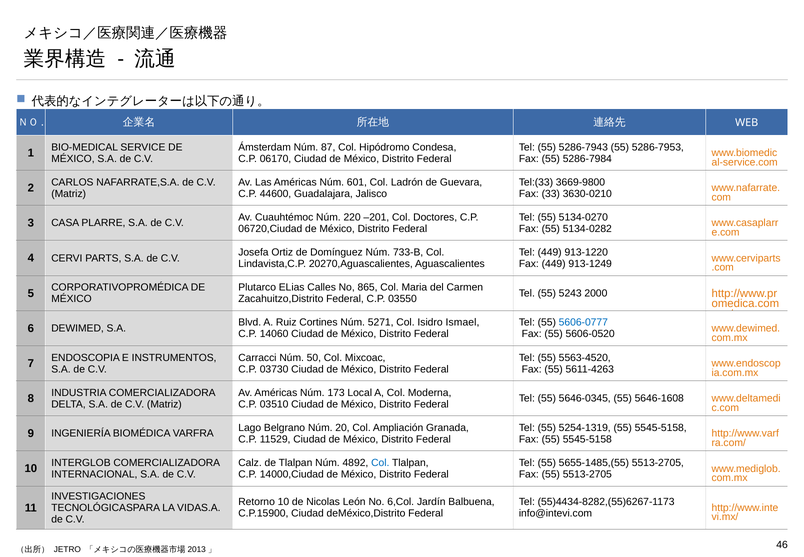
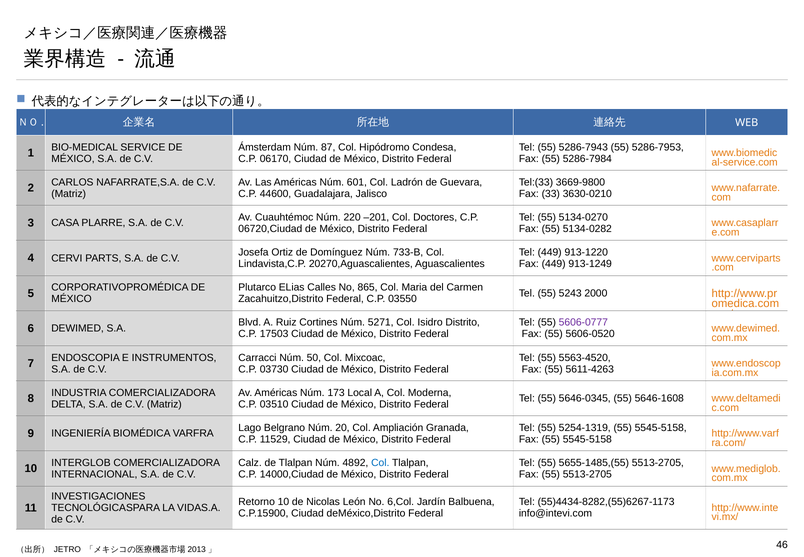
Isidro Ismael: Ismael -> Distrito (463, 322)
5606-0777 colour: blue -> purple (583, 322)
14060: 14060 -> 17503 (274, 334)
